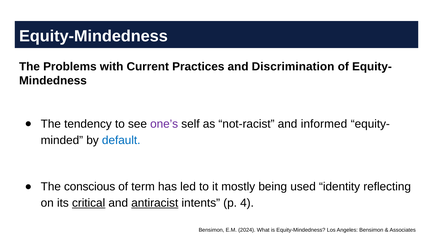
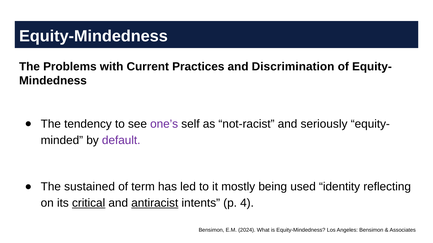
informed: informed -> seriously (324, 124)
default colour: blue -> purple (121, 140)
conscious: conscious -> sustained (90, 187)
